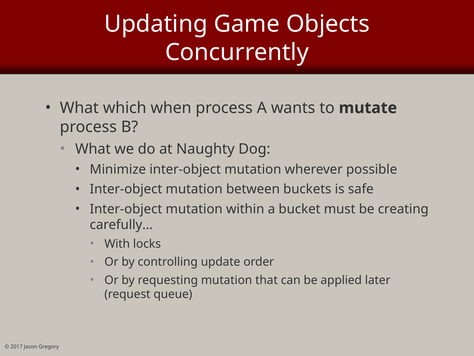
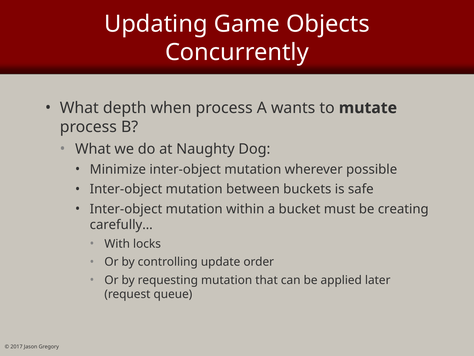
which: which -> depth (125, 108)
